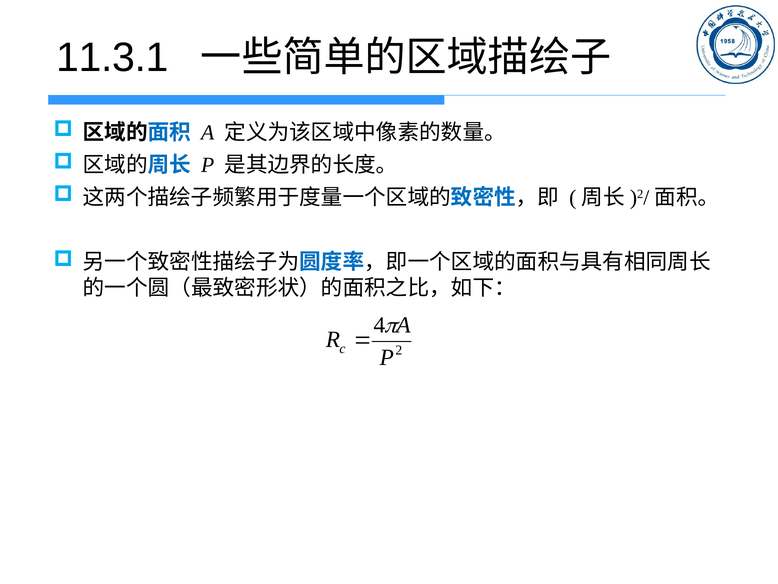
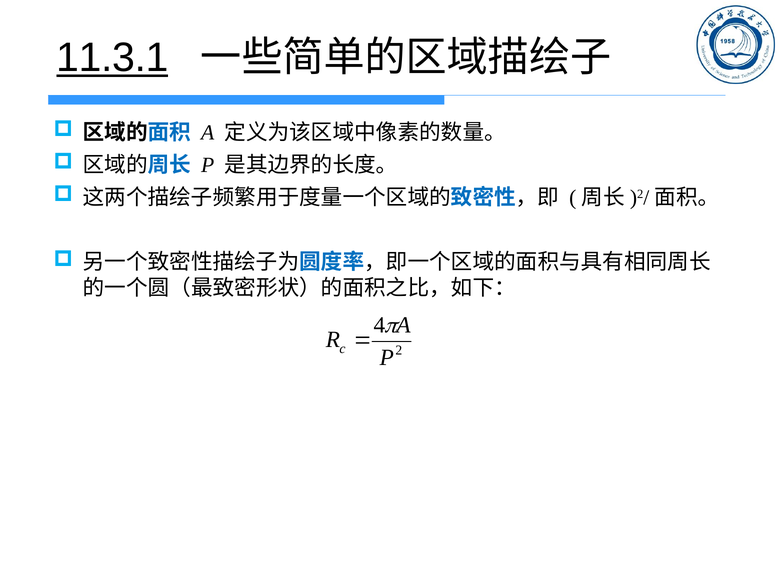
11.3.1 underline: none -> present (112, 58)
